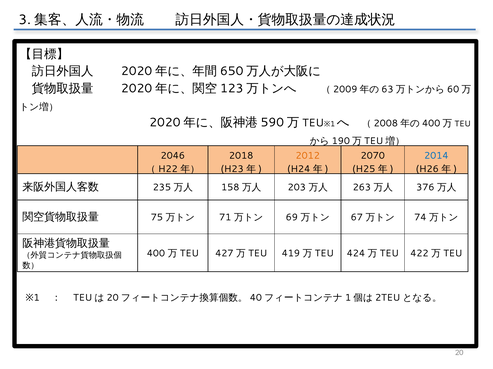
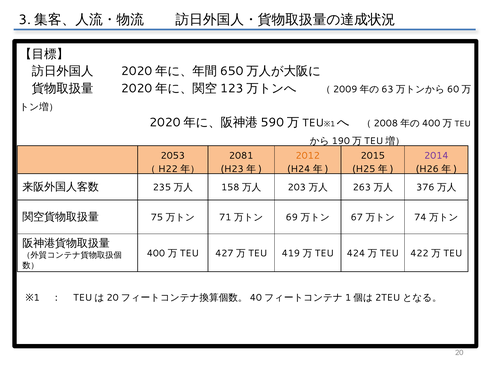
2046: 2046 -> 2053 (173, 156)
2018: 2018 -> 2081 (241, 156)
2070: 2070 -> 2015 (373, 156)
2014 colour: blue -> purple (436, 156)
